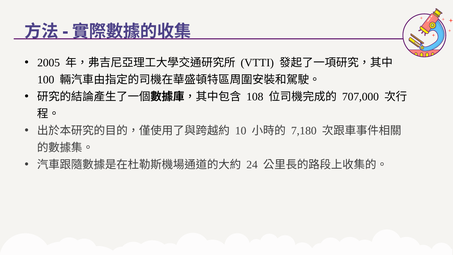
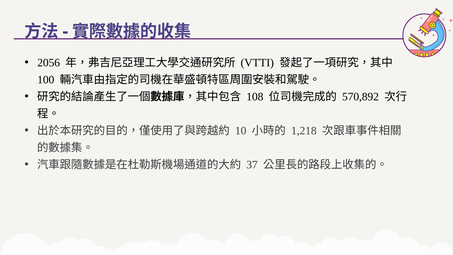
2005: 2005 -> 2056 (49, 63)
707,000: 707,000 -> 570,892 (360, 97)
7,180: 7,180 -> 1,218 (304, 131)
24: 24 -> 37 (252, 165)
